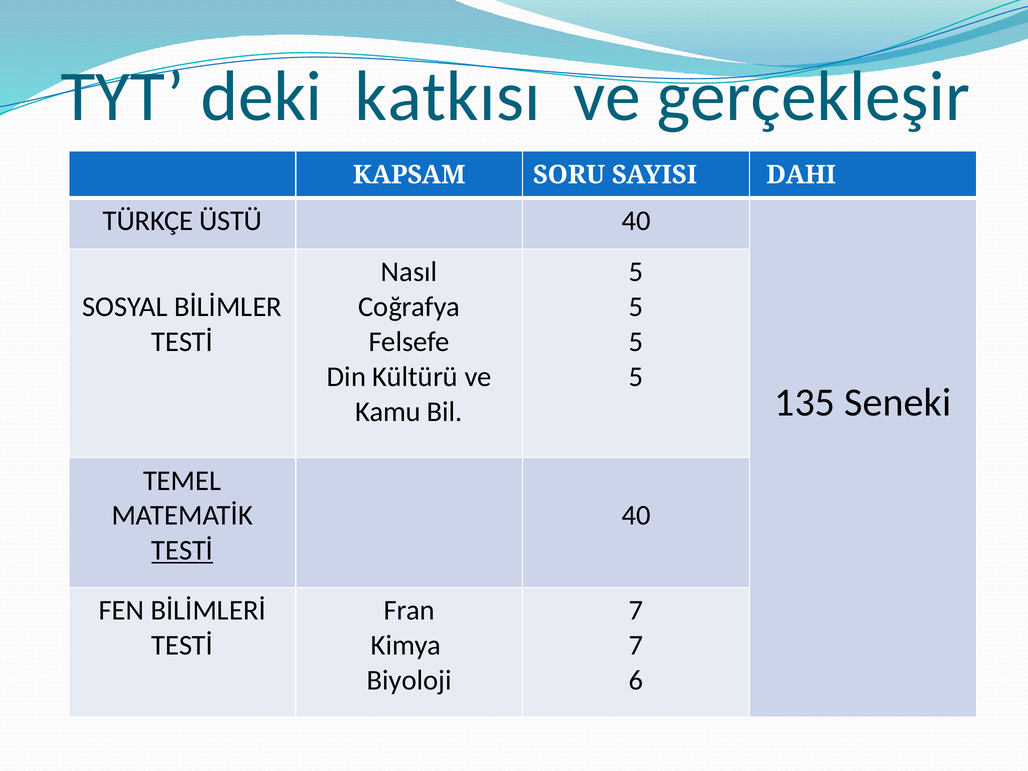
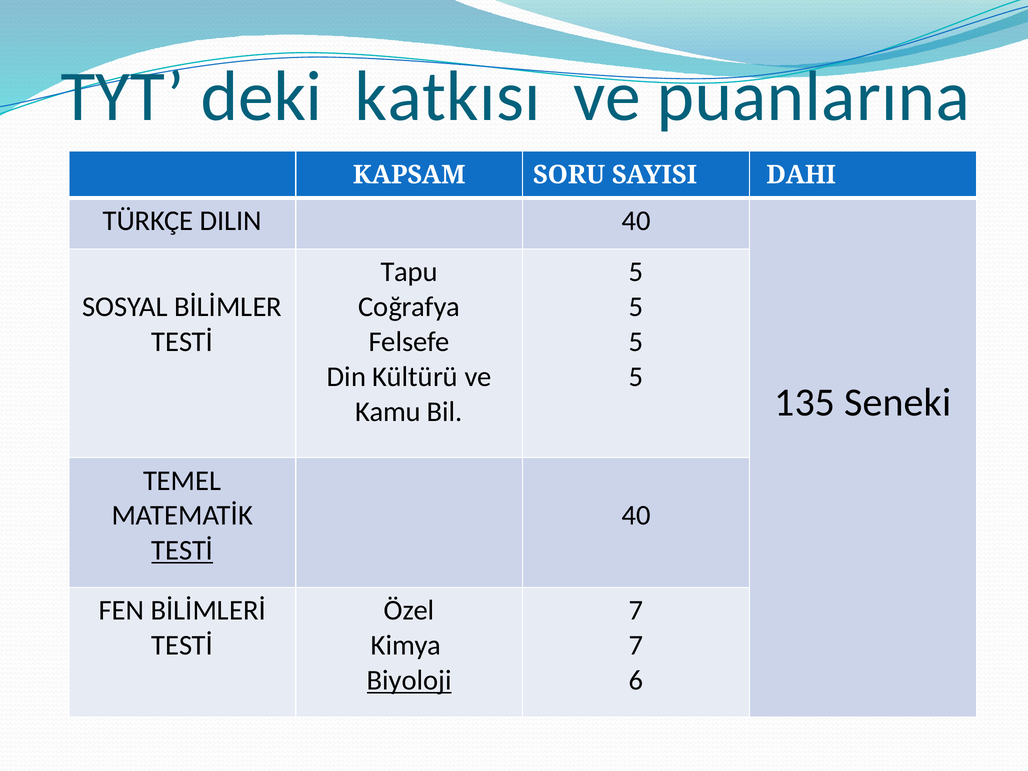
gerçekleşir: gerçekleşir -> puanlarına (813, 97)
ÜSTÜ: ÜSTÜ -> DILIN (231, 221)
Nasıl: Nasıl -> Tapu (409, 272)
Fran: Fran -> Özel (409, 610)
Biyoloji underline: none -> present (409, 680)
